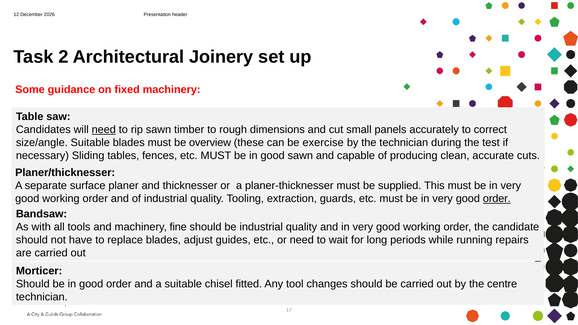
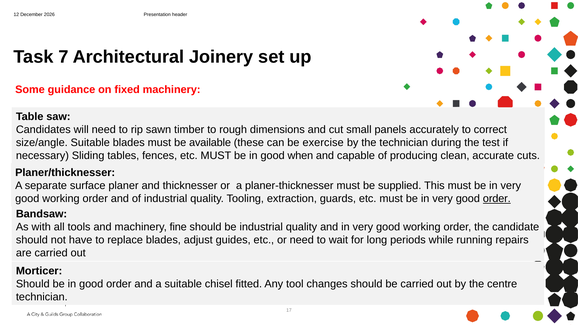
2: 2 -> 7 (63, 57)
need underline: present -> none (104, 130)
overview: overview -> available (210, 143)
good sawn: sawn -> when (300, 156)
